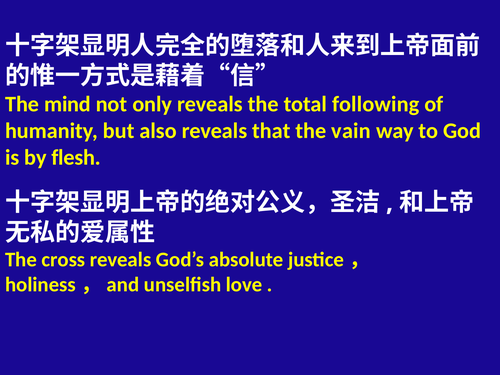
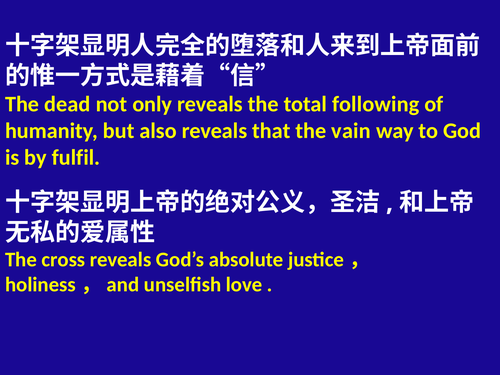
mind: mind -> dead (67, 104)
flesh: flesh -> fulfil (76, 157)
